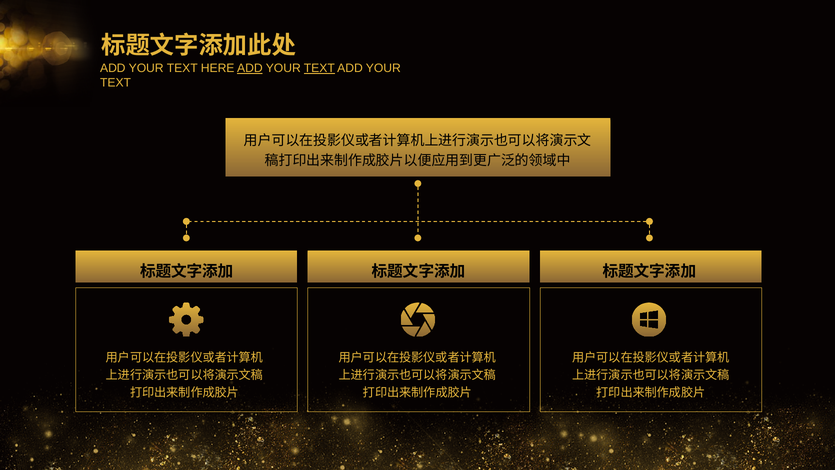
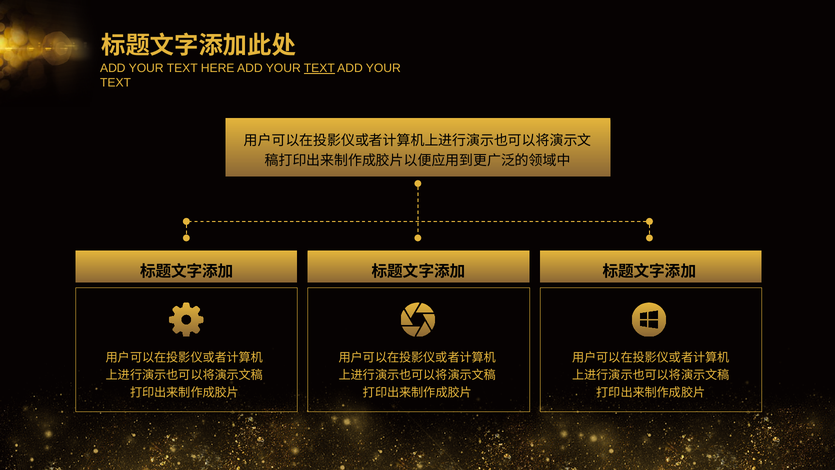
ADD underline: present -> none (250, 68)
